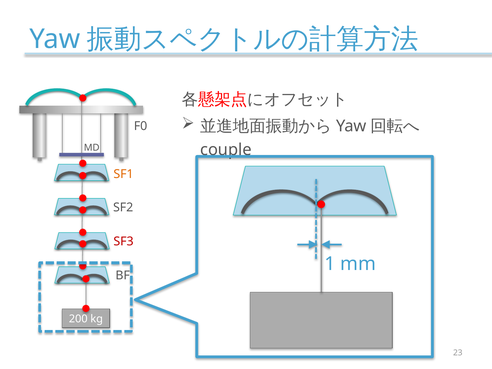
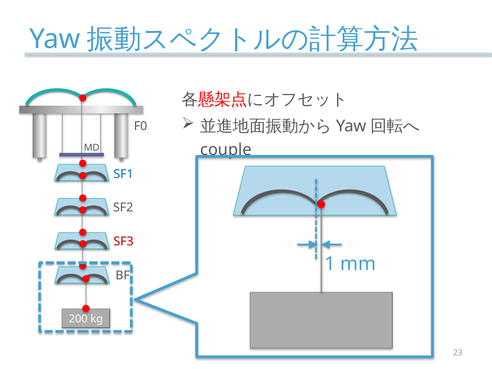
SF1 colour: orange -> blue (124, 174)
